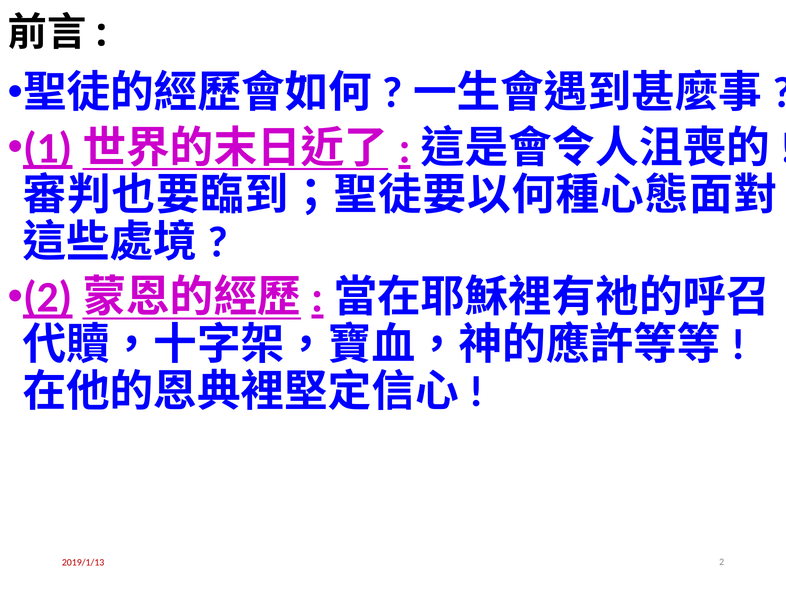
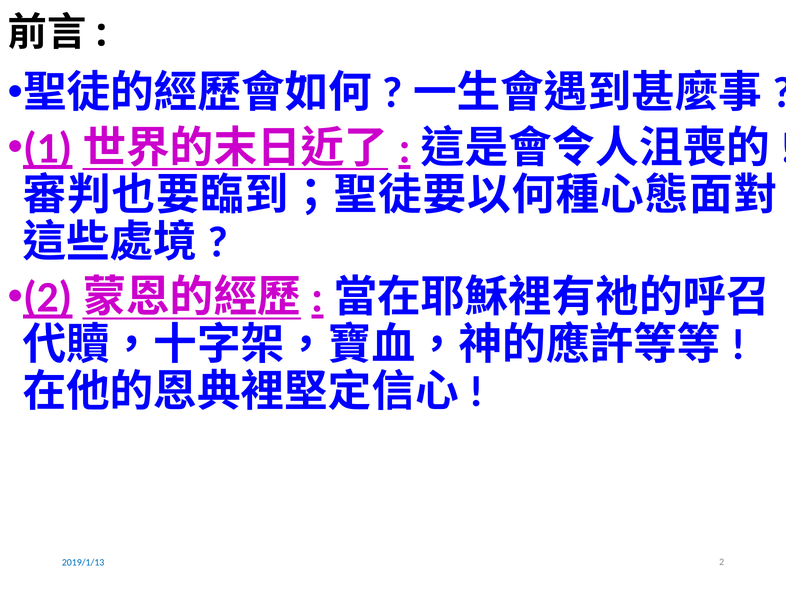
2019/1/13 colour: red -> blue (83, 563)
